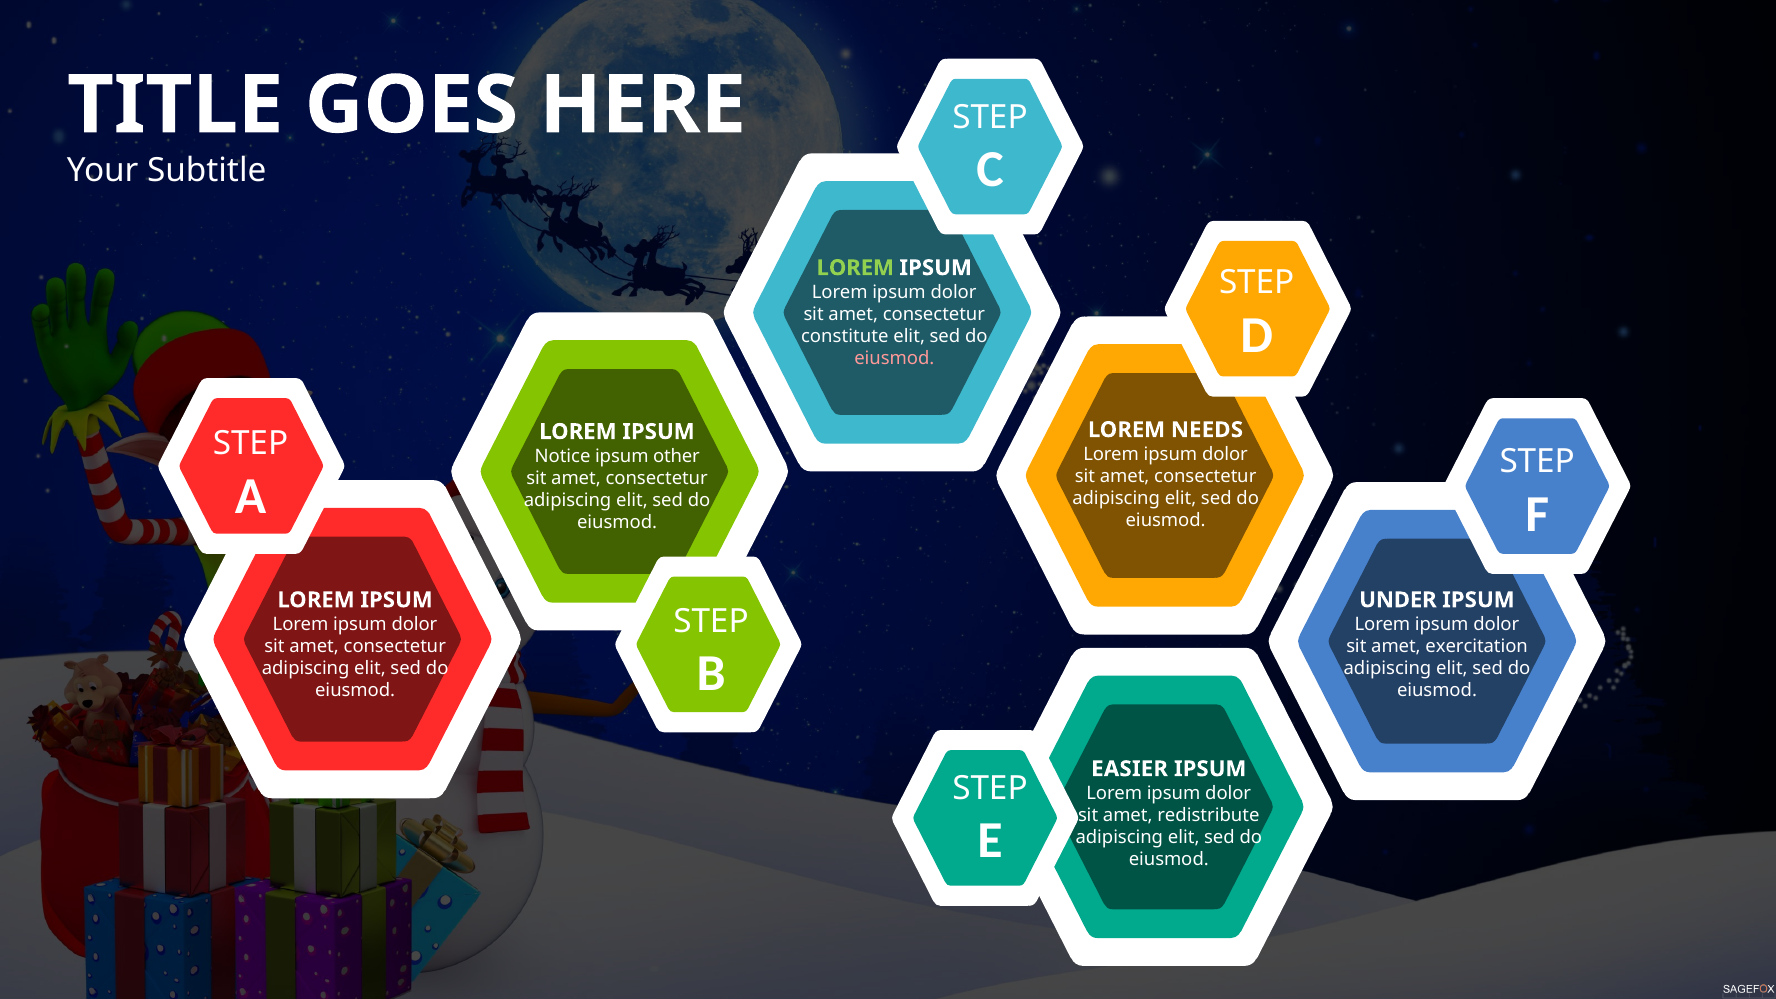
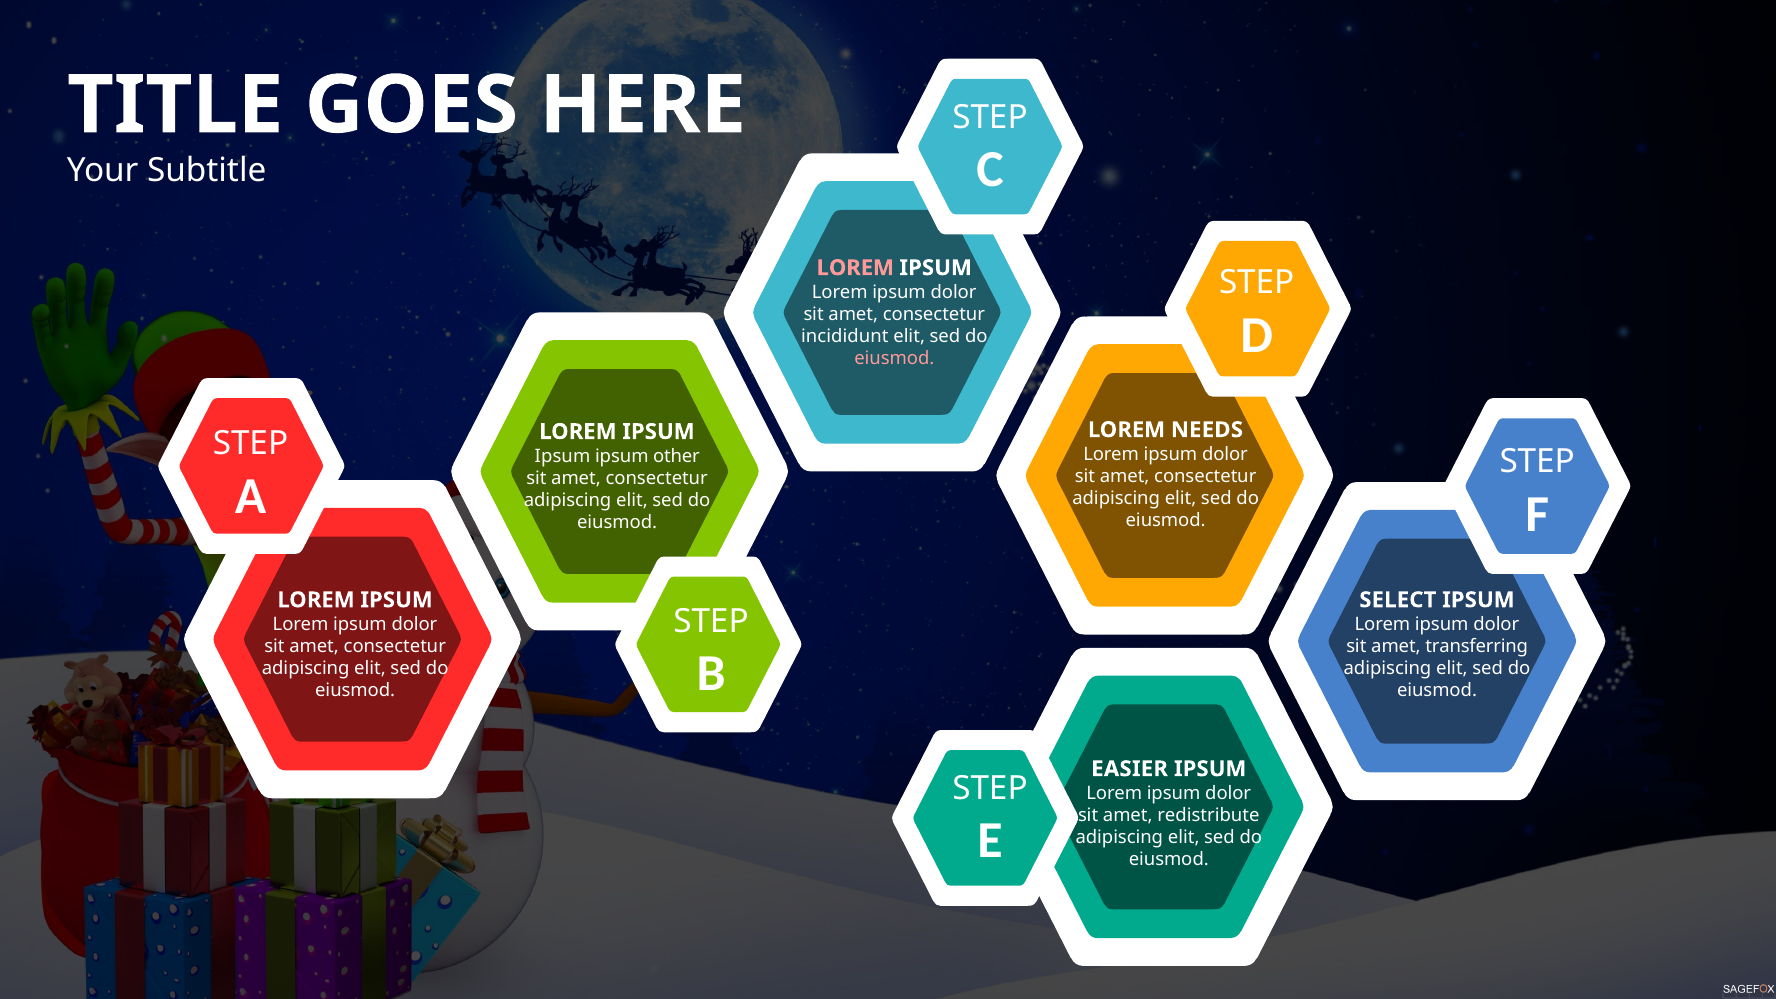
LOREM colour: light green -> pink (855, 268)
constitute: constitute -> incididunt (845, 336)
Notice: Notice -> Ipsum (562, 456)
UNDER: UNDER -> SELECT (1398, 600)
exercitation: exercitation -> transferring (1477, 646)
